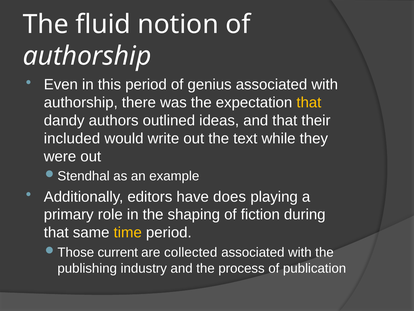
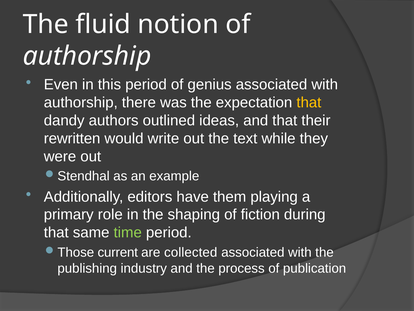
included: included -> rewritten (72, 138)
does: does -> them (230, 196)
time colour: yellow -> light green (128, 232)
